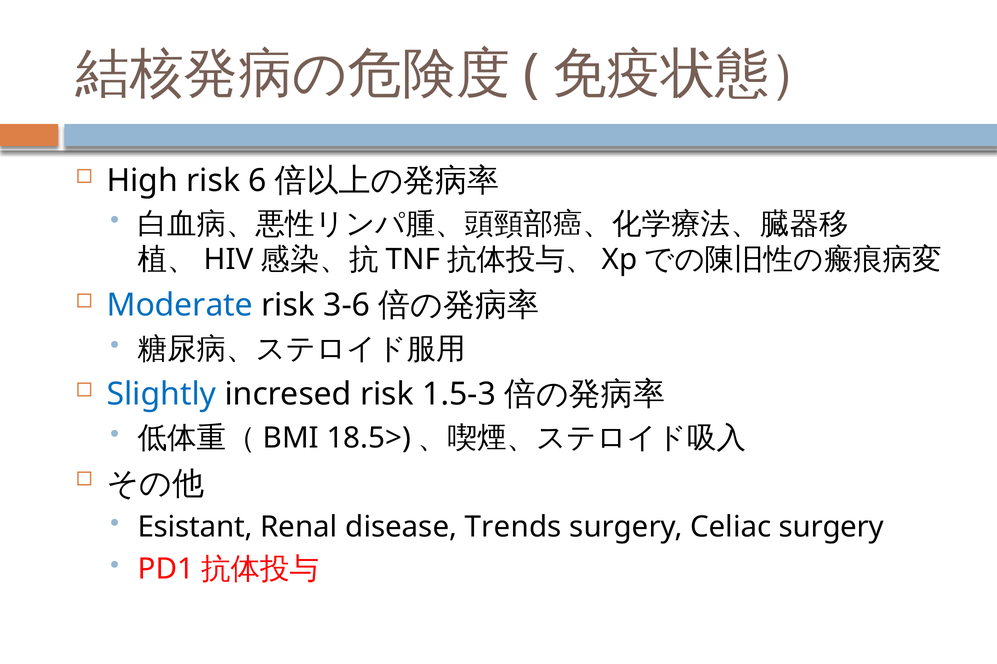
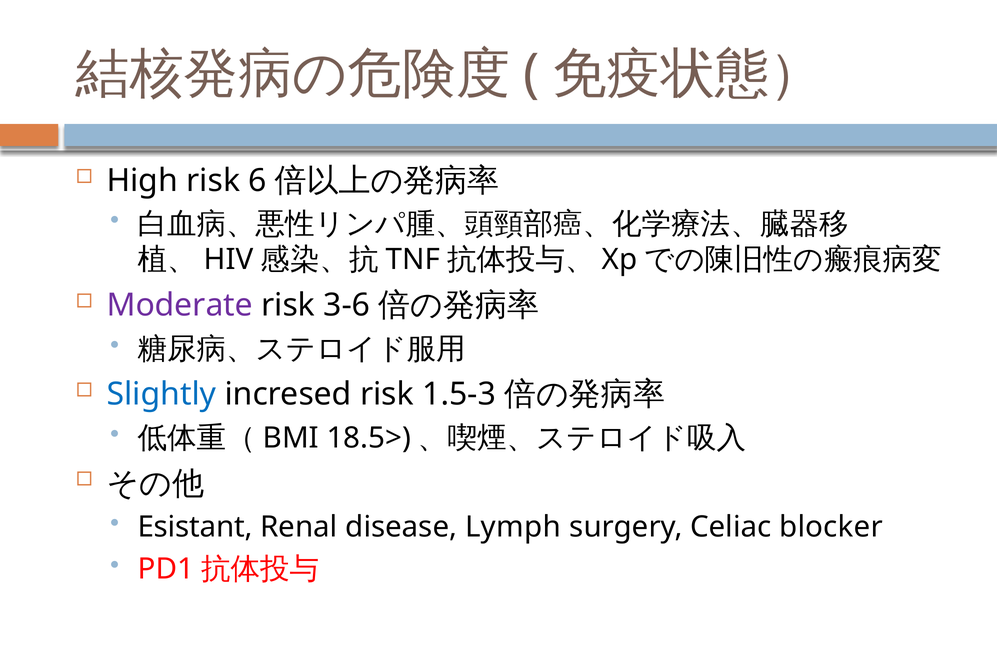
Moderate colour: blue -> purple (180, 306)
Trends: Trends -> Lymph (513, 528)
Celiac surgery: surgery -> blocker (831, 528)
